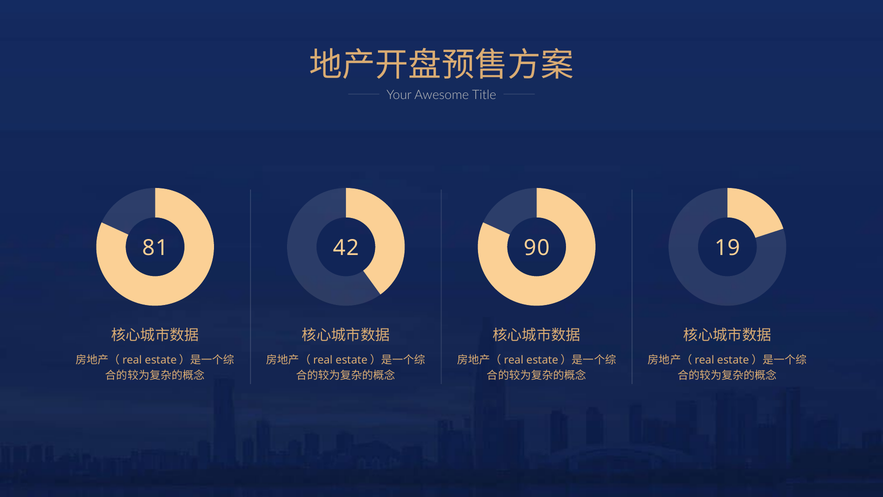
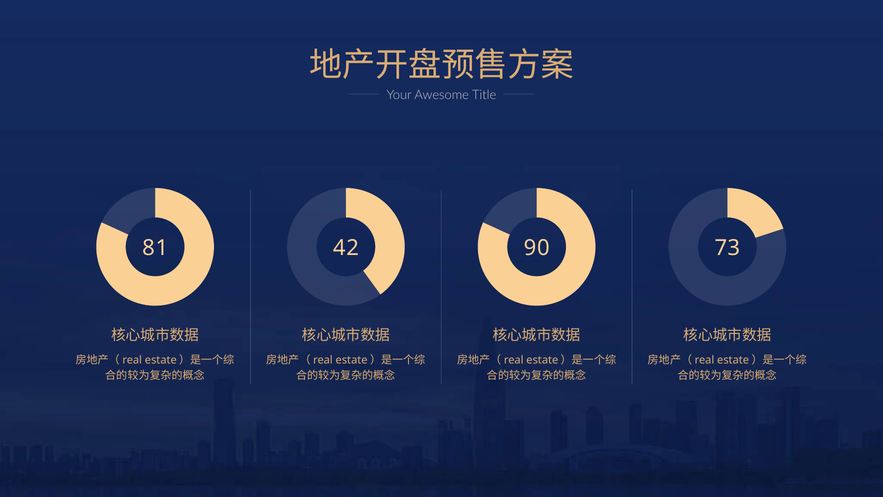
19: 19 -> 73 (727, 248)
